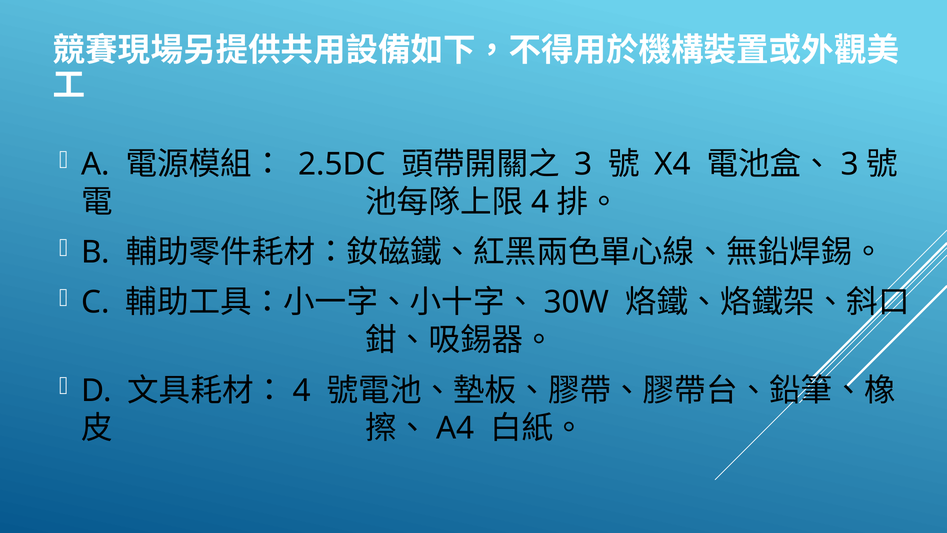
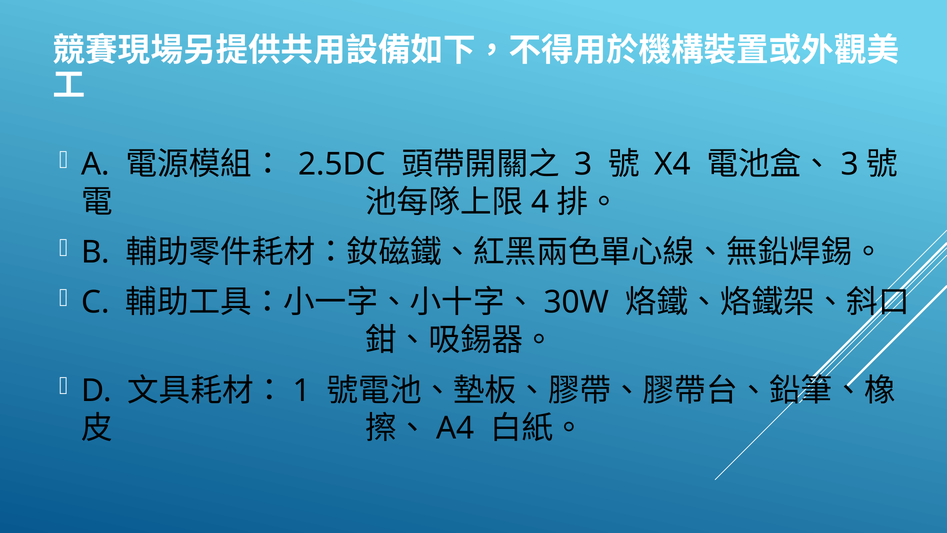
4: 4 -> 1 (302, 390)
